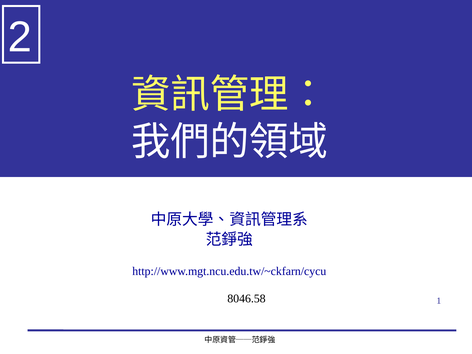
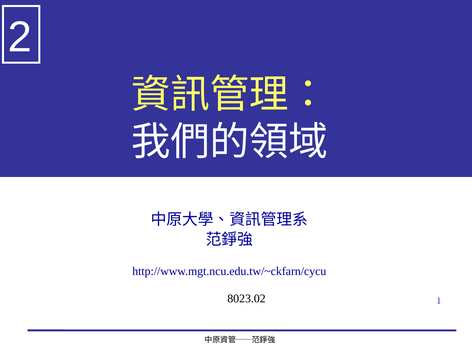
8046.58: 8046.58 -> 8023.02 (247, 299)
